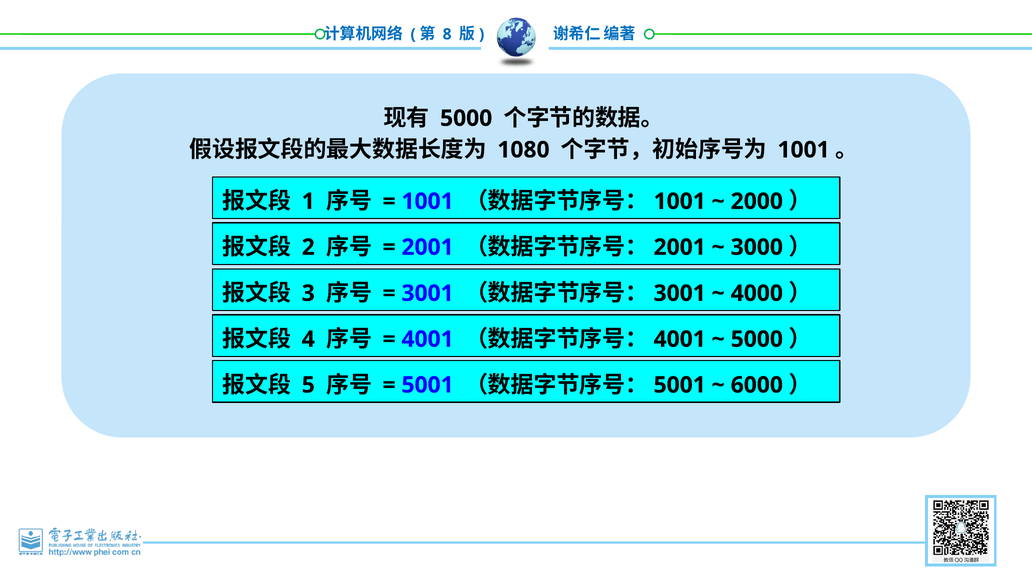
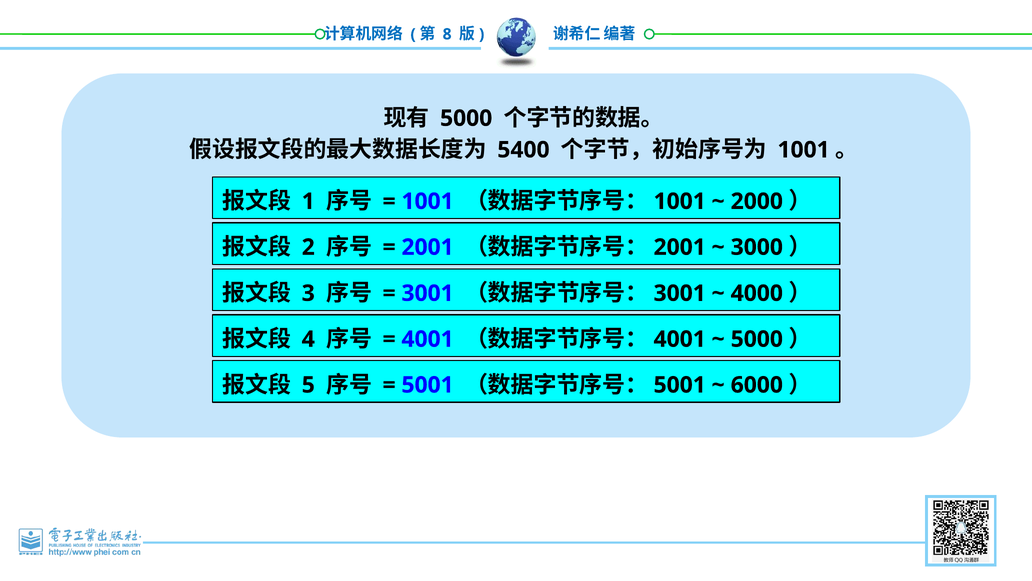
1080: 1080 -> 5400 (523, 150)
